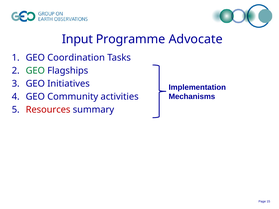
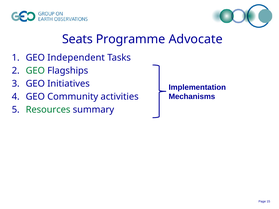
Input: Input -> Seats (77, 39)
Coordination: Coordination -> Independent (76, 58)
Resources colour: red -> green (48, 110)
